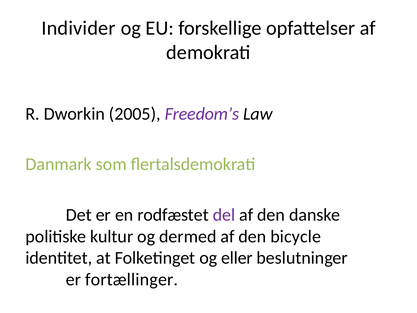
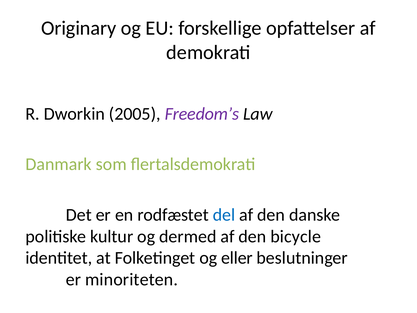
Individer: Individer -> Originary (79, 28)
del colour: purple -> blue (224, 215)
fortællinger: fortællinger -> minoriteten (132, 279)
